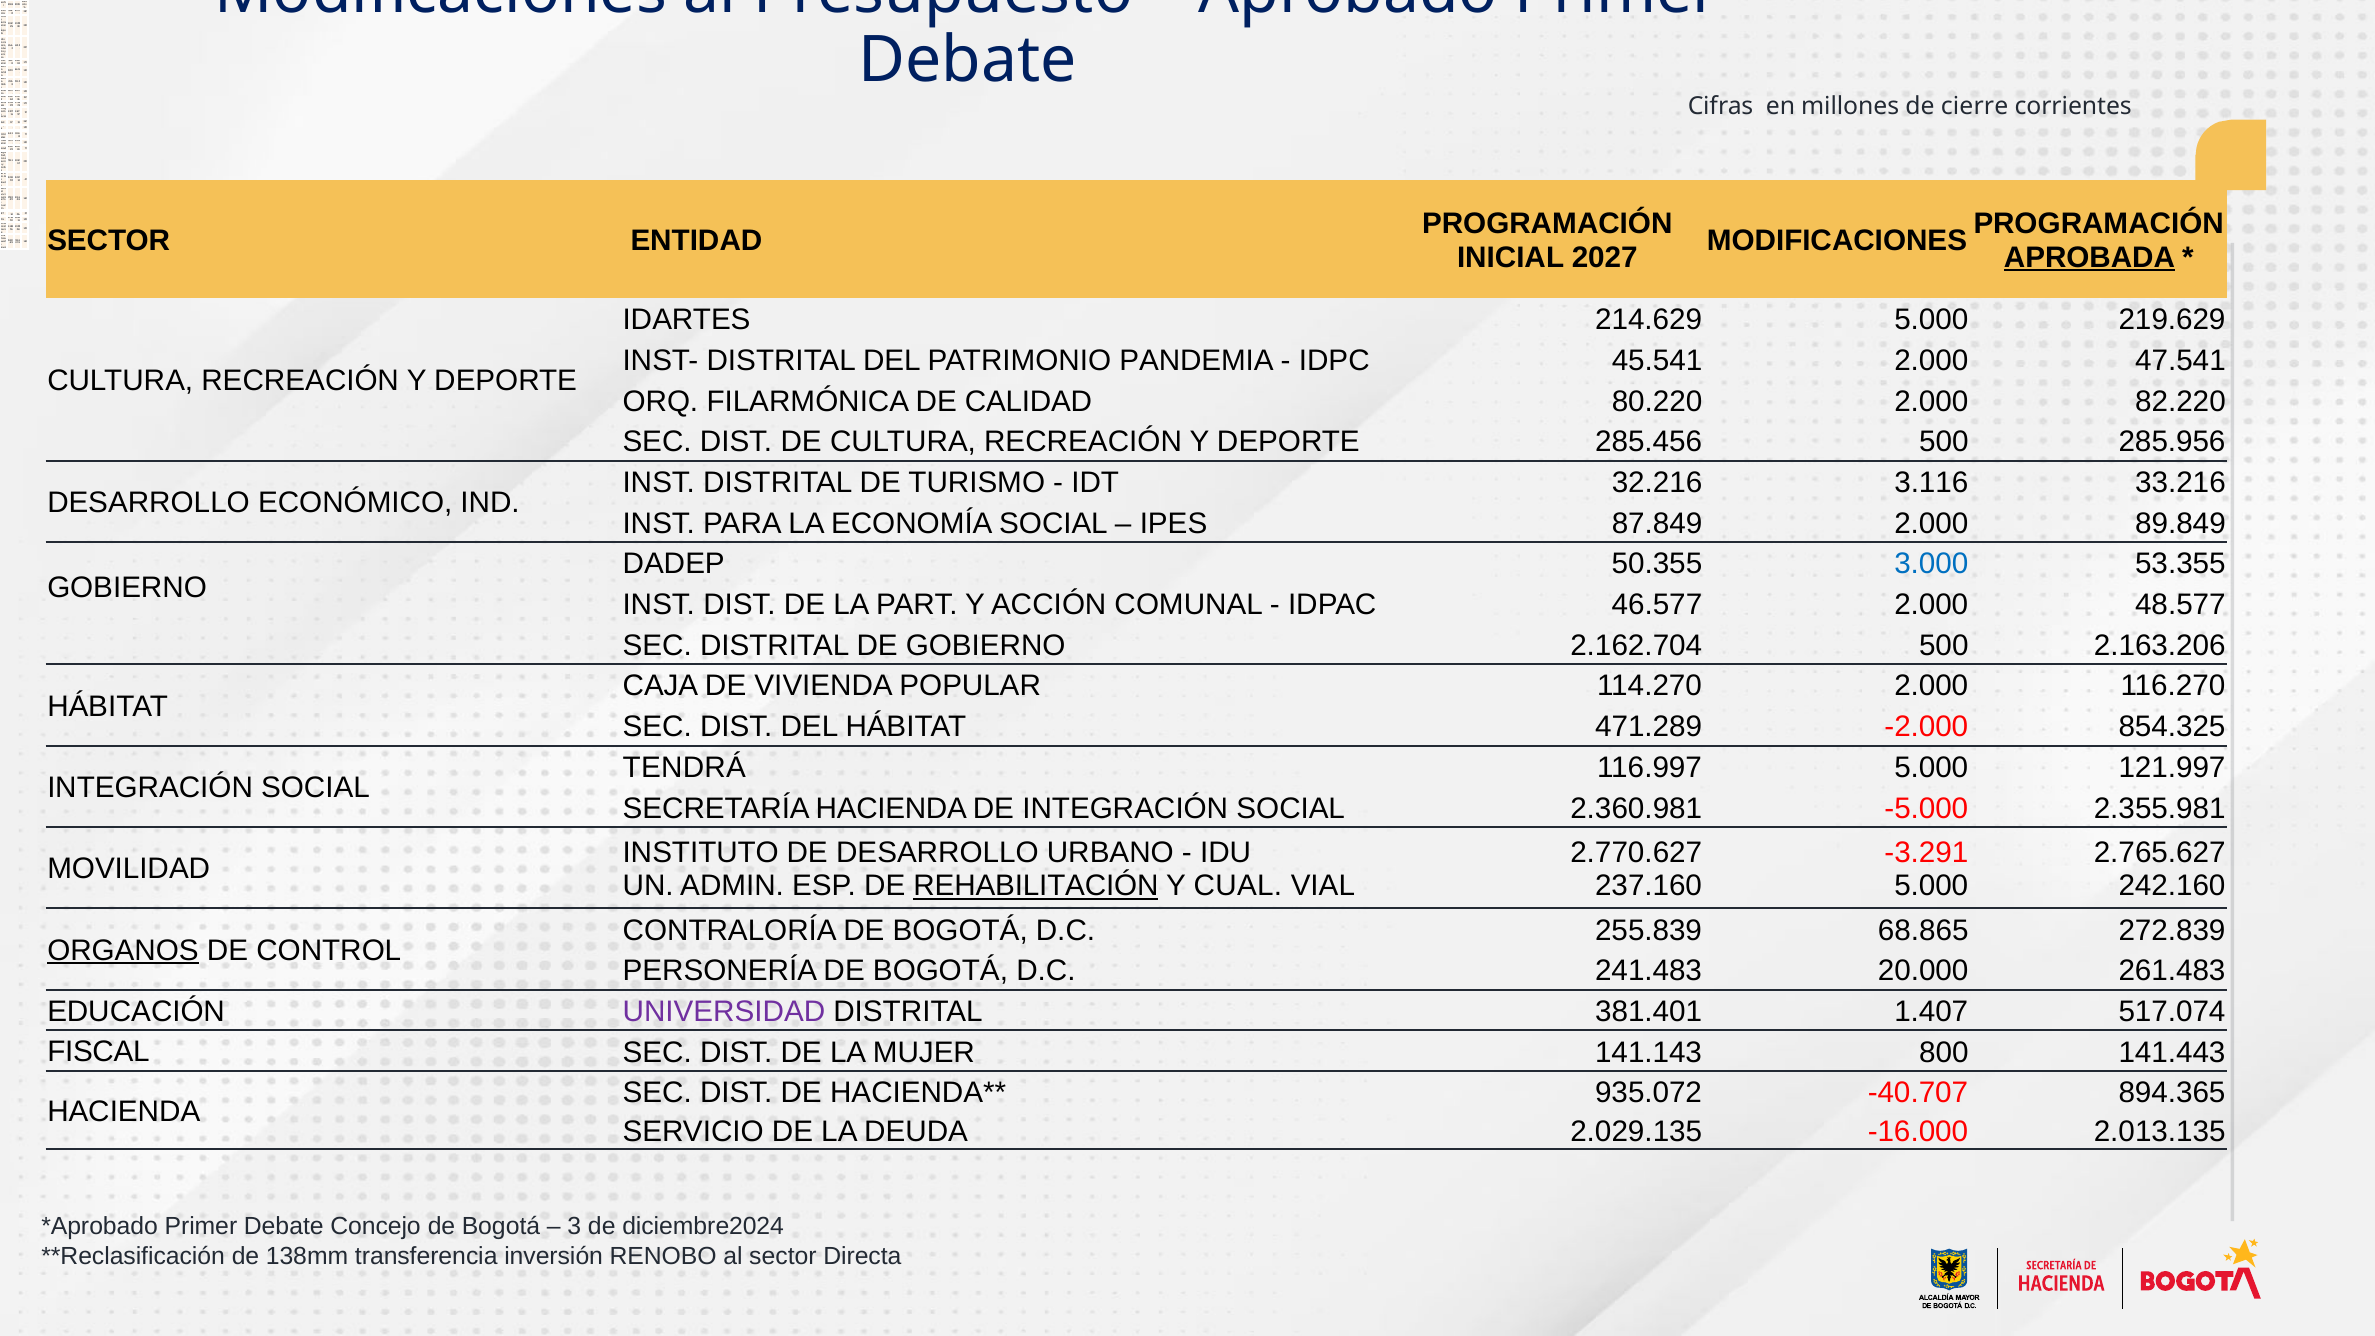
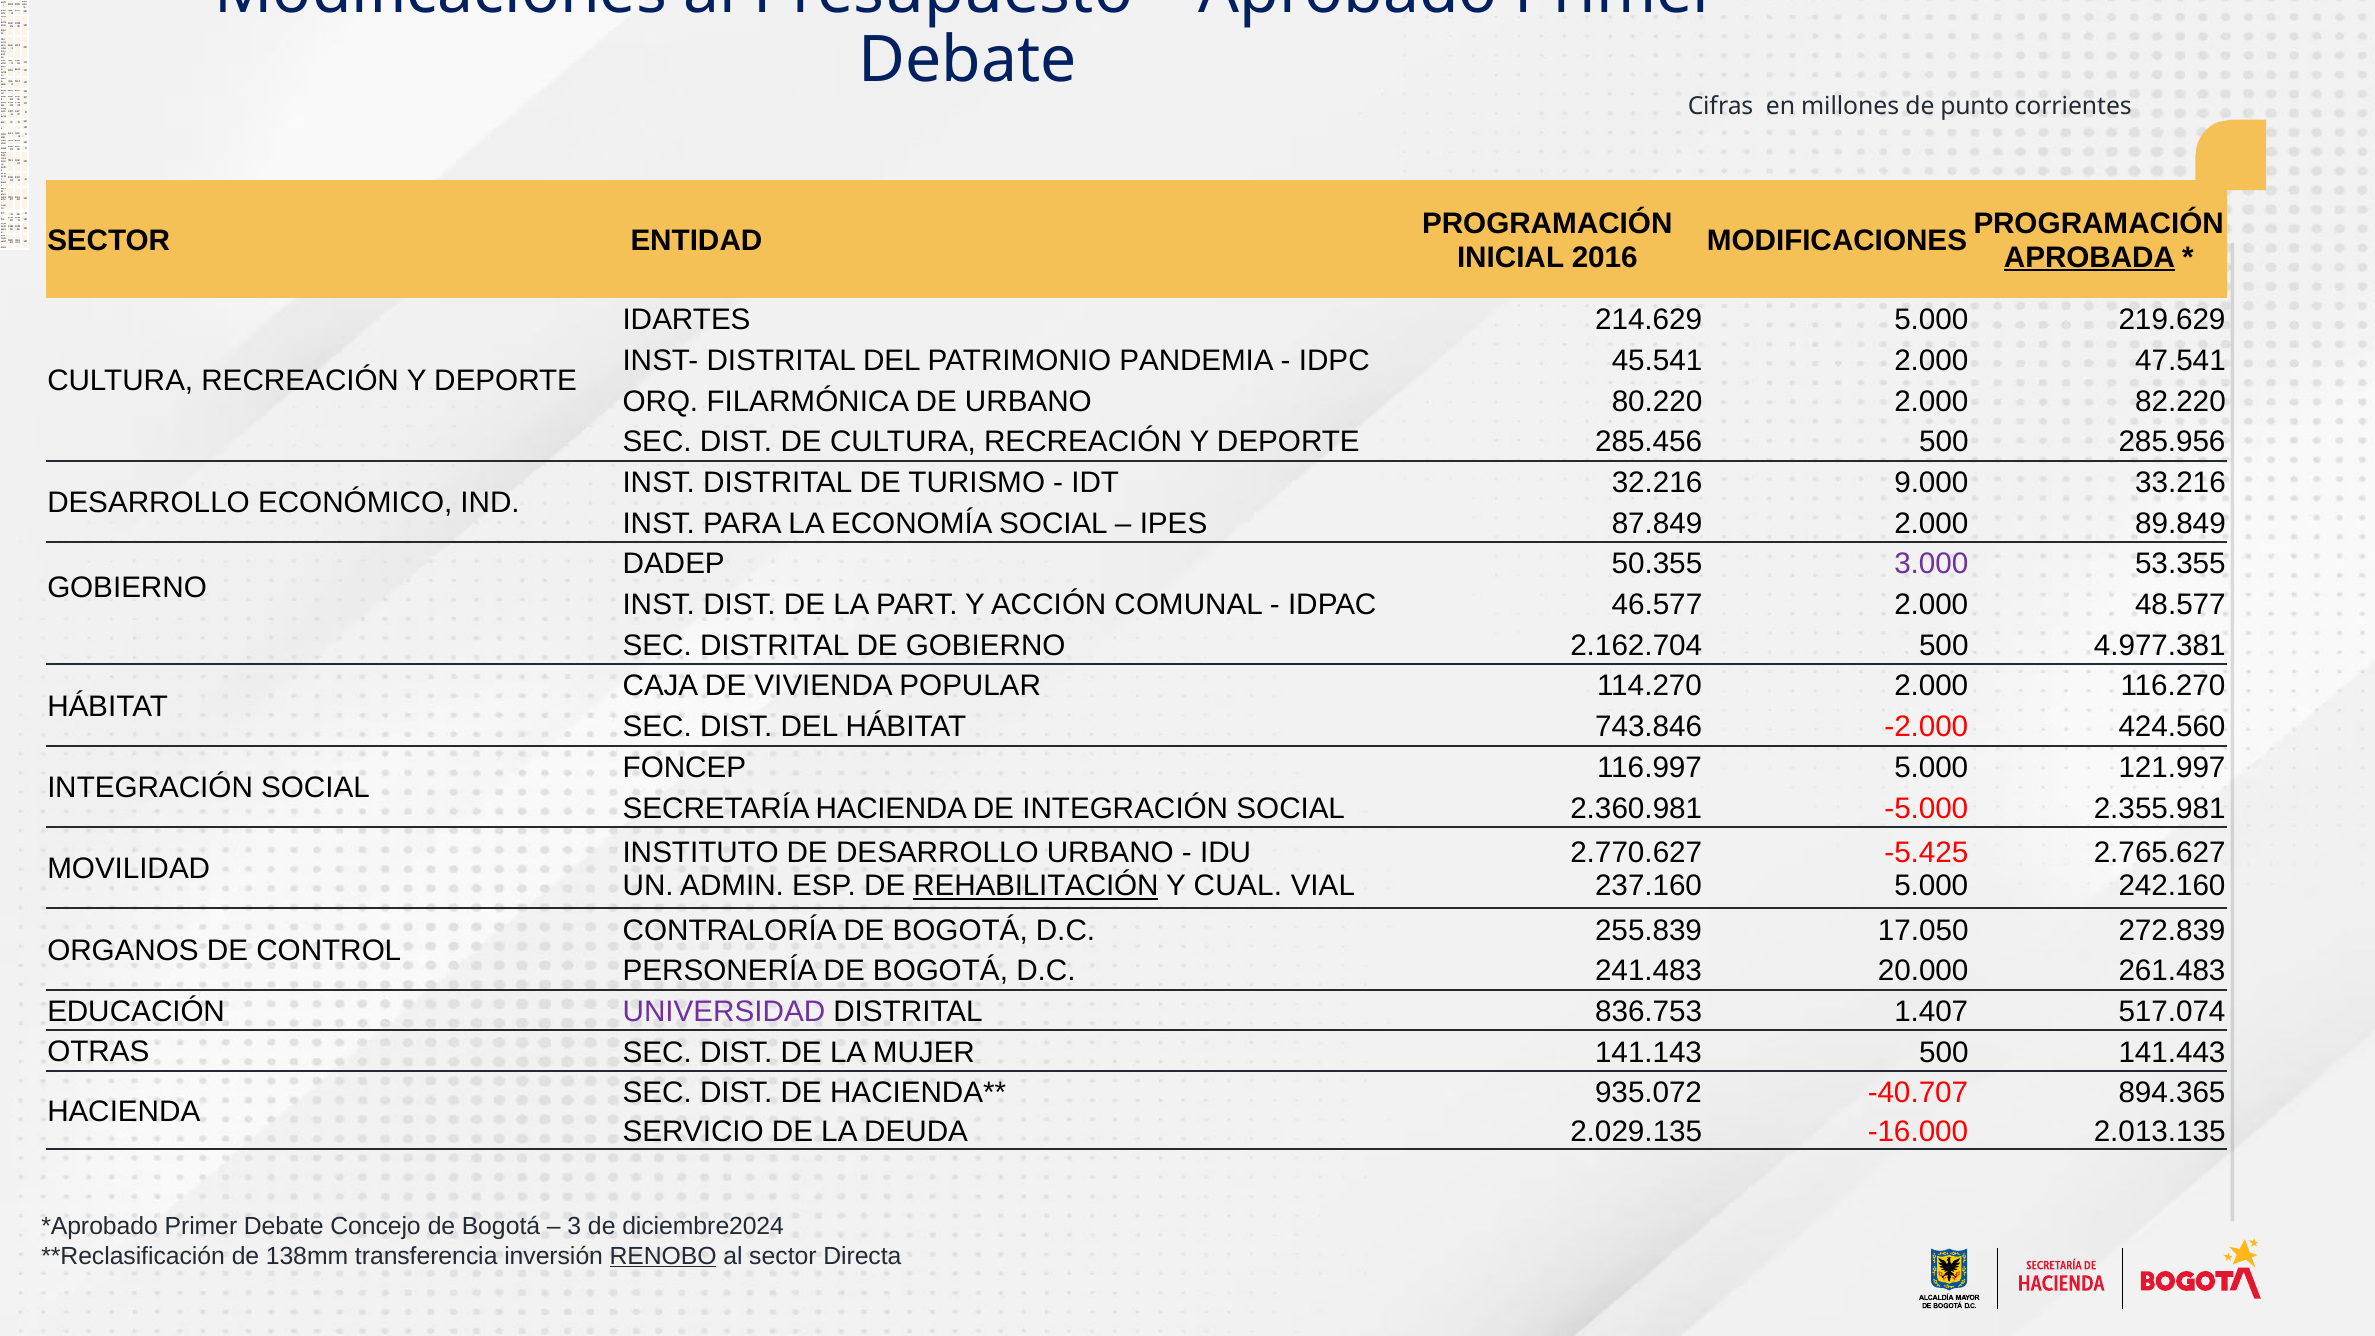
cierre: cierre -> punto (1975, 106)
2027: 2027 -> 2016 (1605, 257)
DE CALIDAD: CALIDAD -> URBANO (1028, 401)
3.116: 3.116 -> 9.000 (1931, 483)
3.000 colour: blue -> purple (1931, 564)
2.163.206: 2.163.206 -> 4.977.381 (2160, 645)
471.289: 471.289 -> 743.846 (1649, 727)
854.325: 854.325 -> 424.560 (2172, 727)
TENDRÁ: TENDRÁ -> FONCEP (684, 768)
-3.291: -3.291 -> -5.425 (1926, 853)
68.865: 68.865 -> 17.050 (1923, 930)
ORGANOS underline: present -> none (123, 950)
381.401: 381.401 -> 836.753 (1649, 1012)
FISCAL: FISCAL -> OTRAS (98, 1052)
141.143 800: 800 -> 500 (1944, 1052)
RENOBO underline: none -> present (663, 1256)
